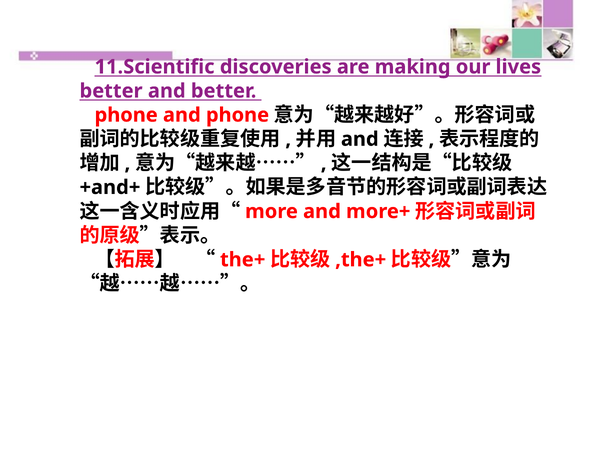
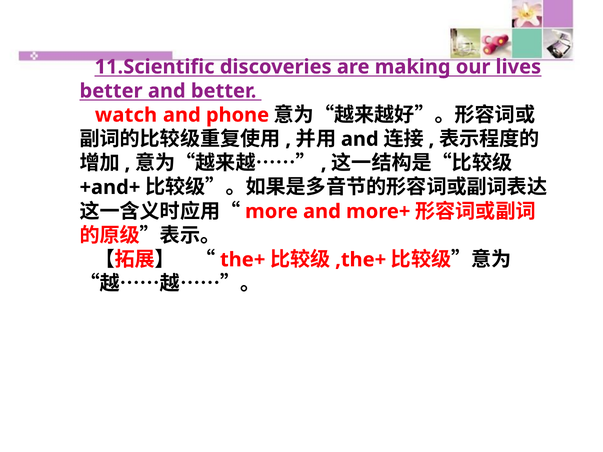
phone: phone -> watch (126, 115)
